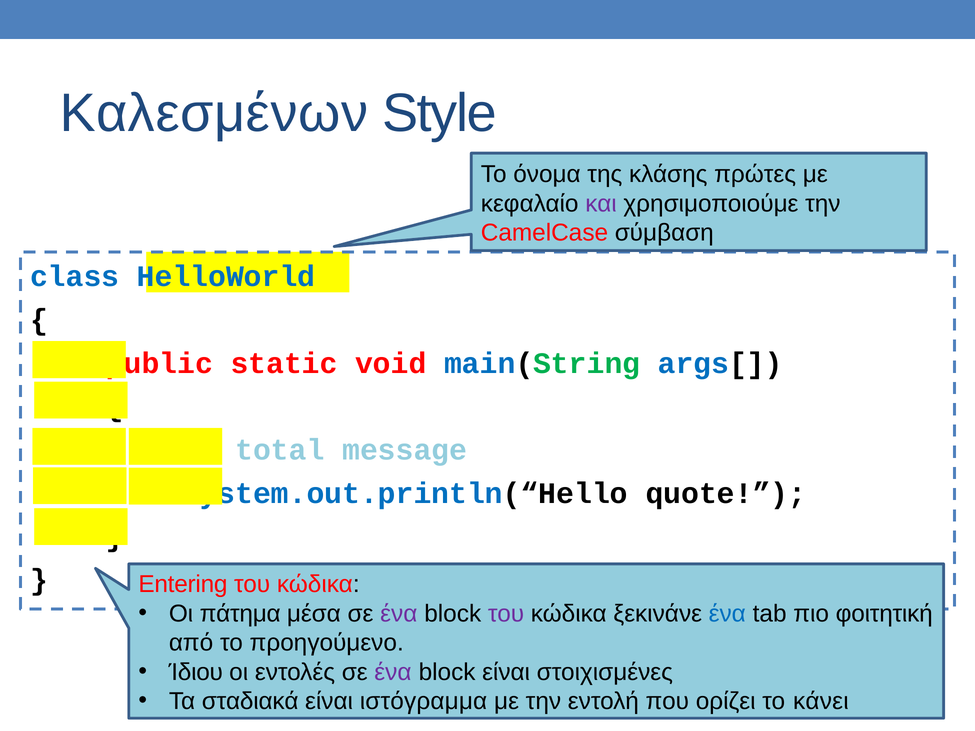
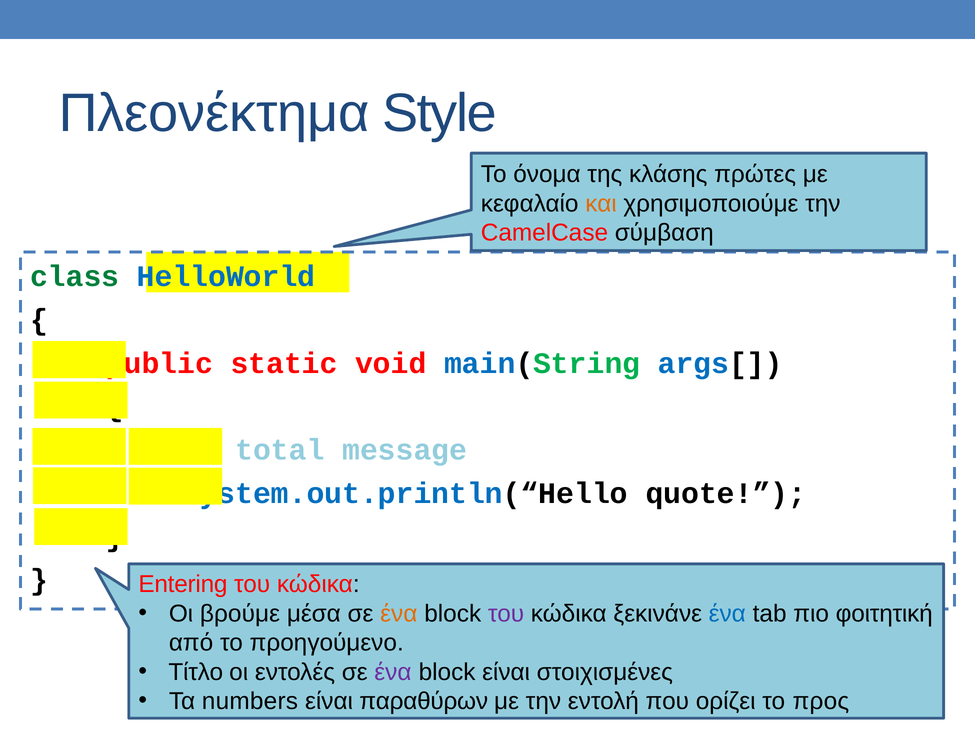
Καλεσμένων: Καλεσμένων -> Πλεονέκτημα (214, 113)
και colour: purple -> orange (601, 204)
class colour: blue -> green (75, 277)
πάτημα: πάτημα -> βρούμε (240, 614)
ένα colour: purple -> orange (399, 614)
Ίδιου: Ίδιου -> Τίτλο (196, 672)
σταδιακά: σταδιακά -> numbers (250, 701)
ιστόγραμμα: ιστόγραμμα -> παραθύρων (424, 701)
κάνει: κάνει -> προς (821, 701)
